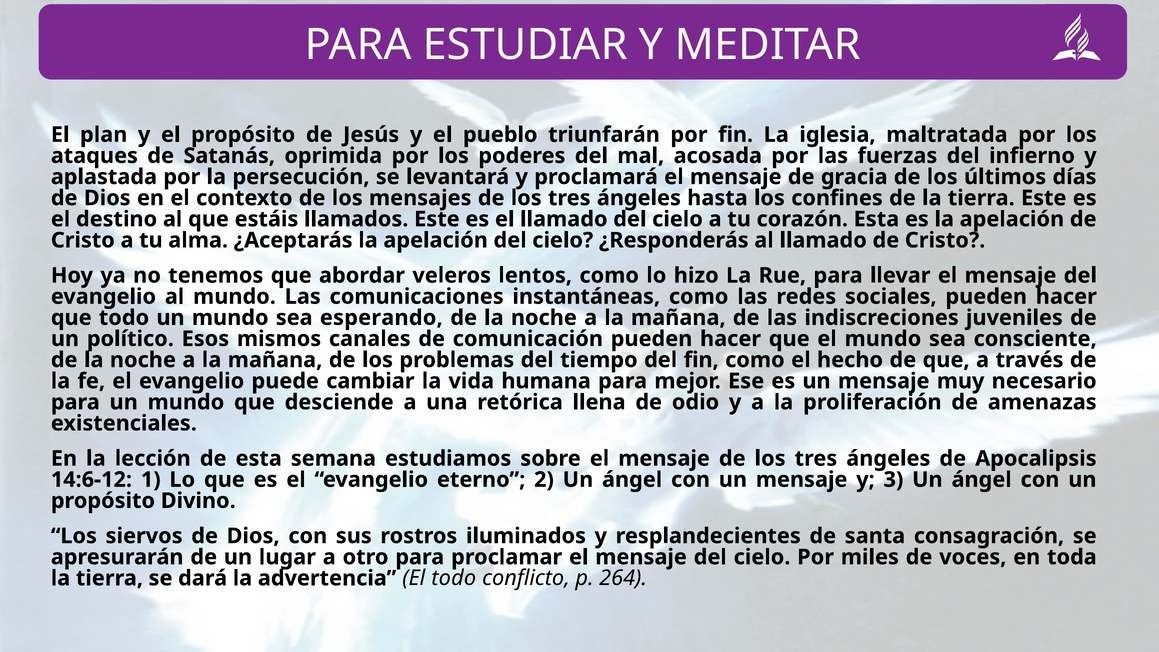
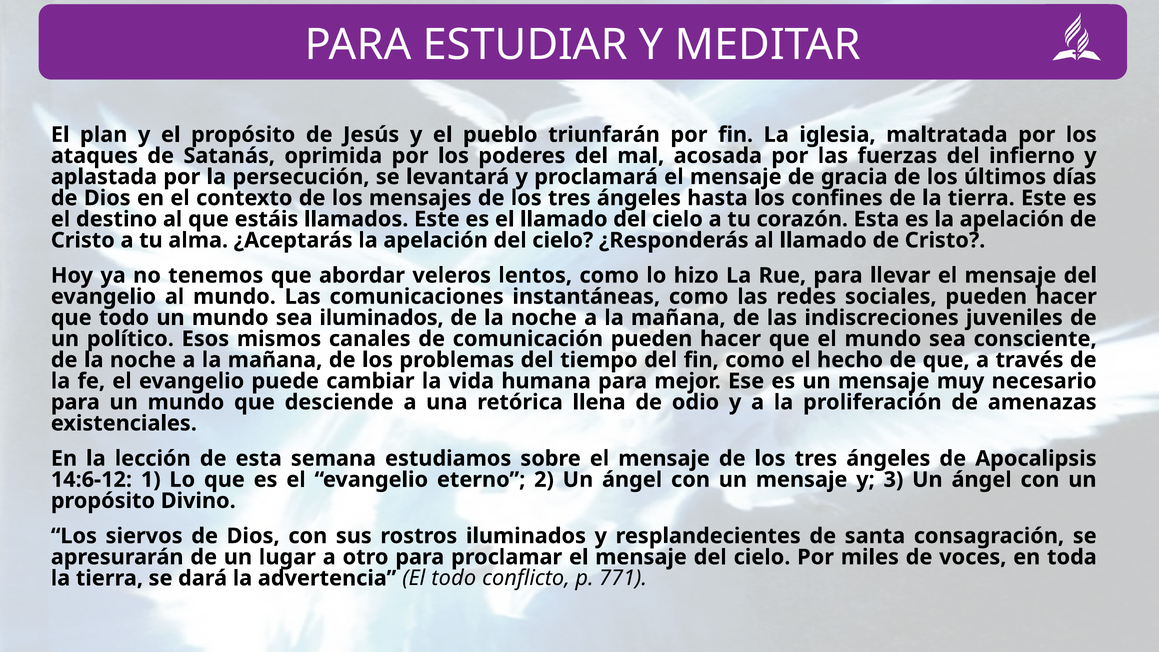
sea esperando: esperando -> iluminados (382, 318)
264: 264 -> 771 (623, 578)
